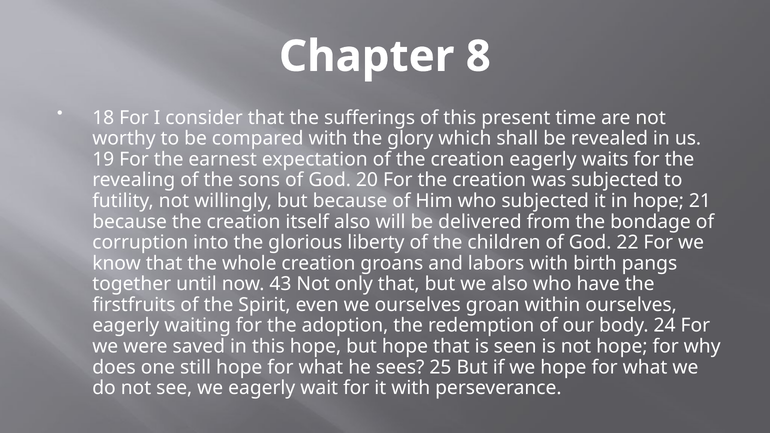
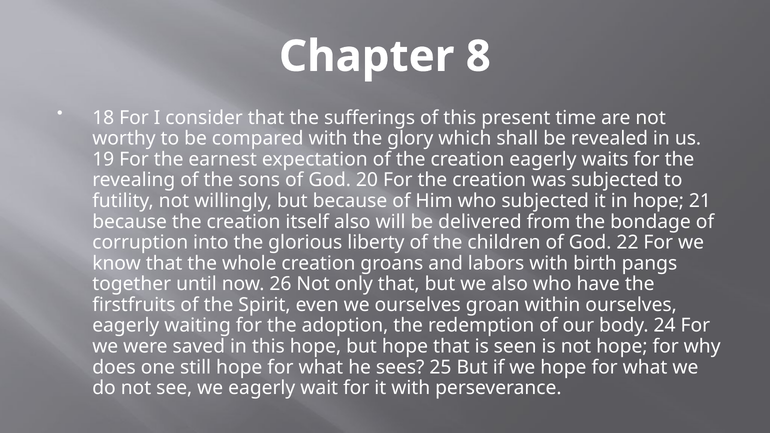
43: 43 -> 26 (280, 284)
